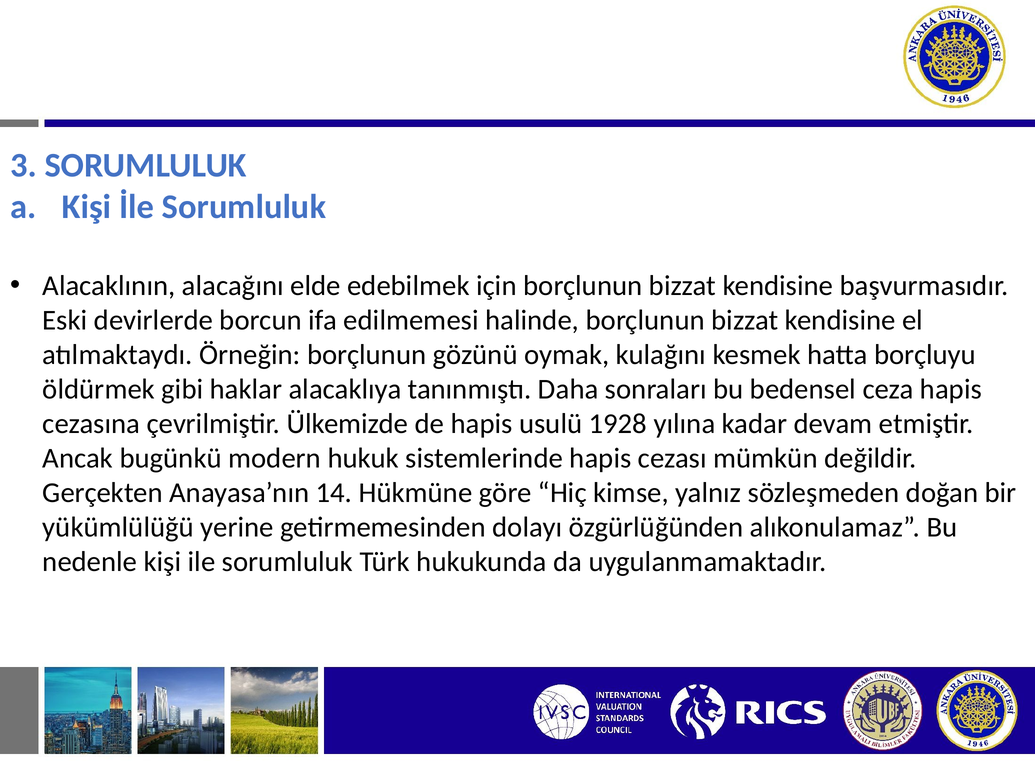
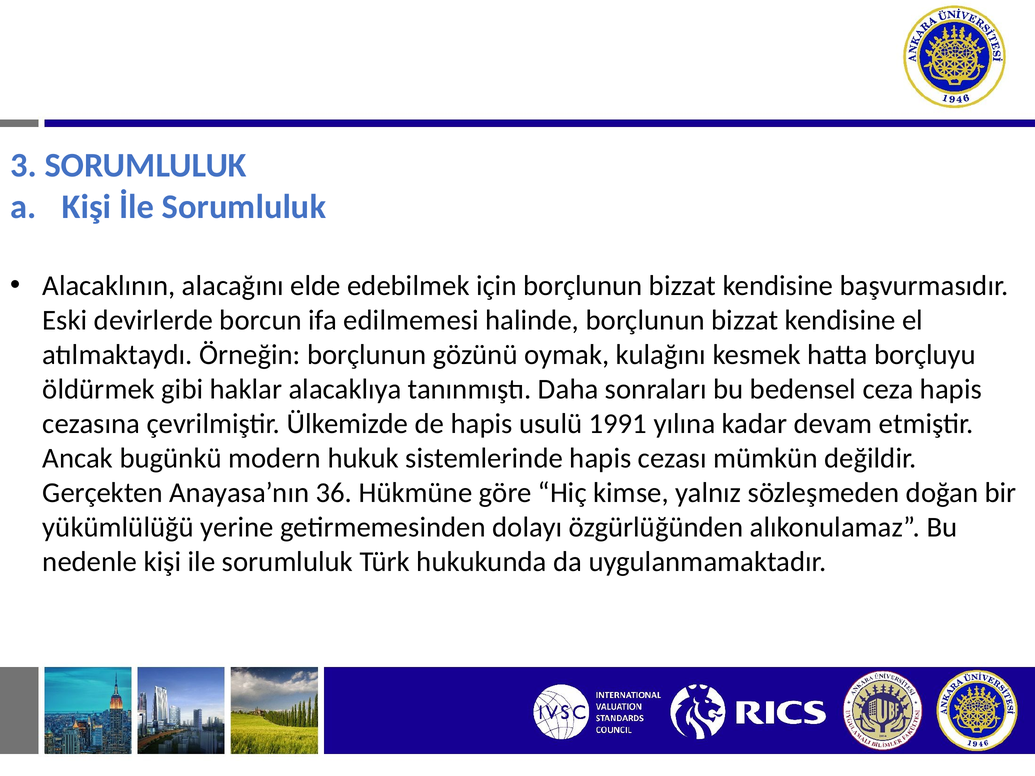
1928: 1928 -> 1991 (618, 424)
14: 14 -> 36 (334, 493)
